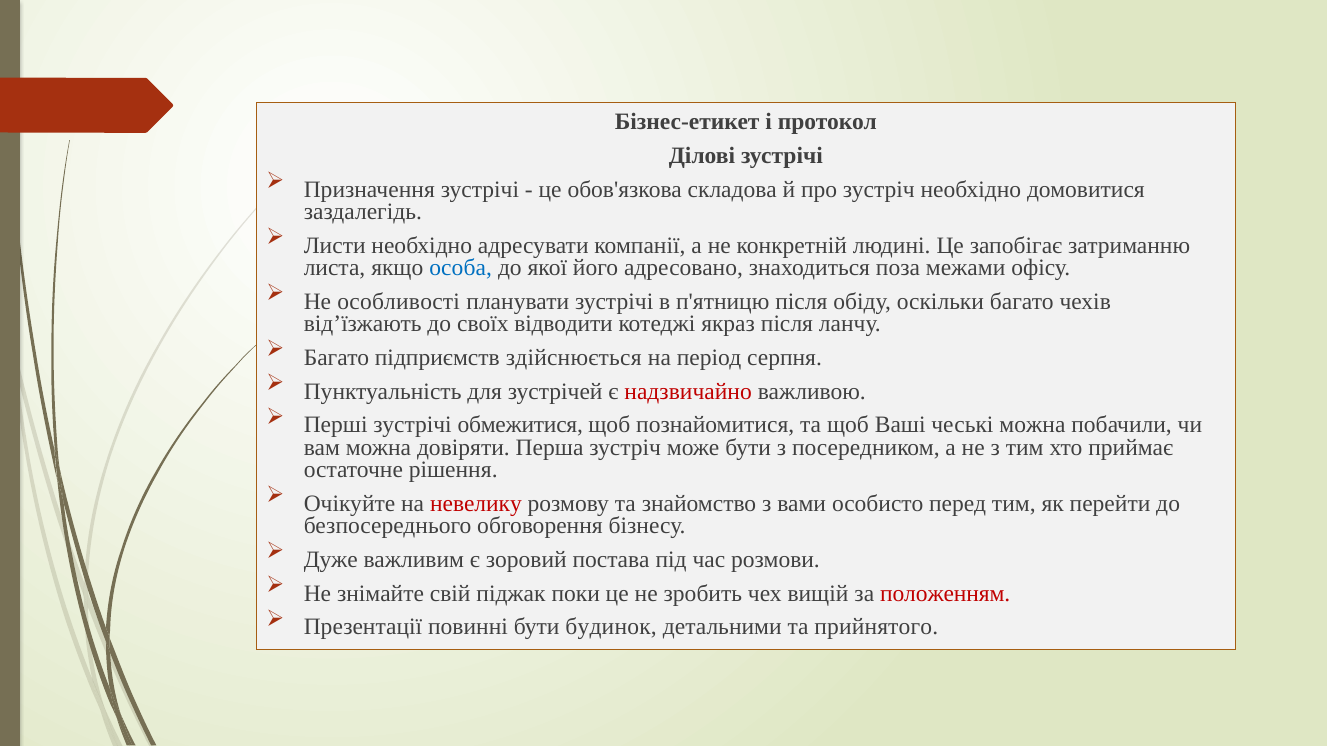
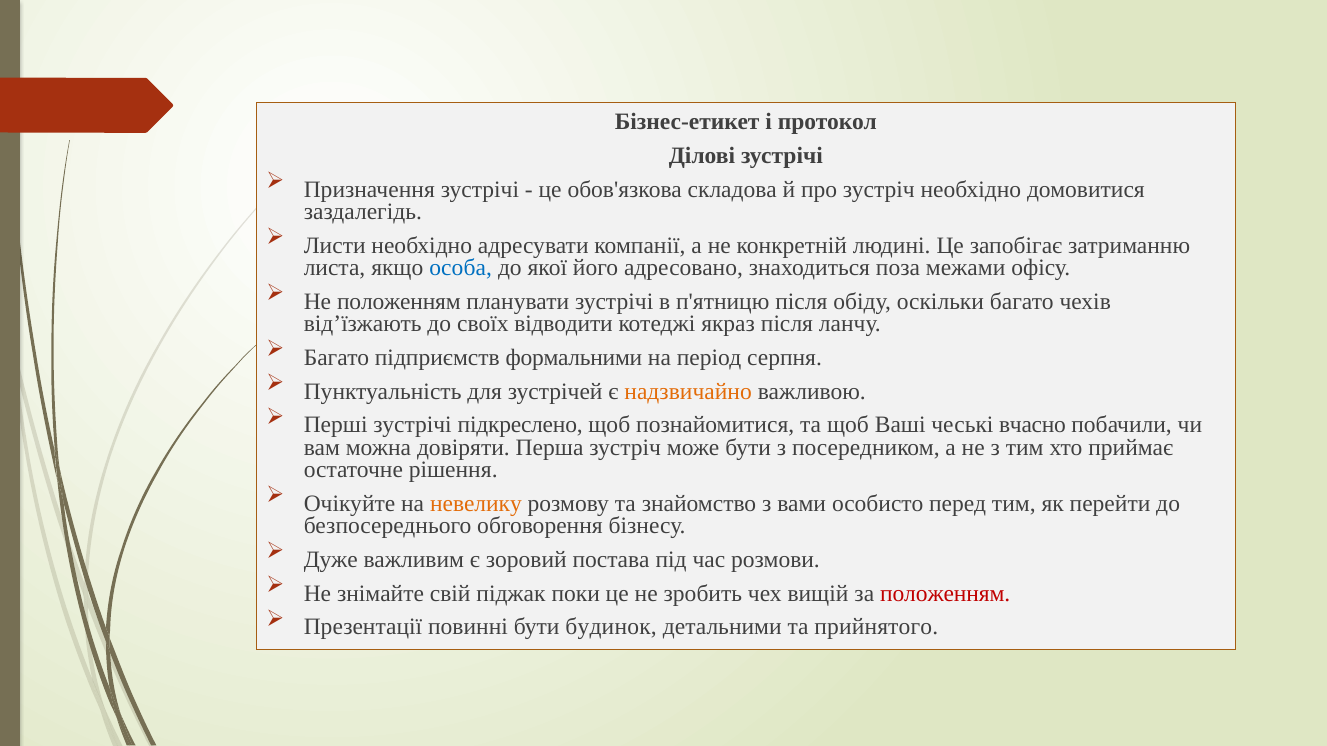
Не особливості: особливості -> положенням (399, 302)
здійснюється: здійснюється -> формальними (574, 358)
надзвичайно colour: red -> orange (688, 392)
обмежитися: обмежитися -> підкреслено (520, 425)
чеські можна: можна -> вчасно (1033, 425)
невелику colour: red -> orange (476, 504)
